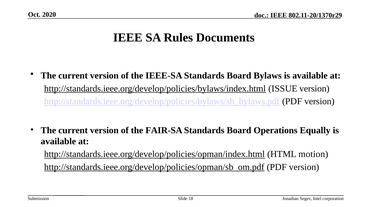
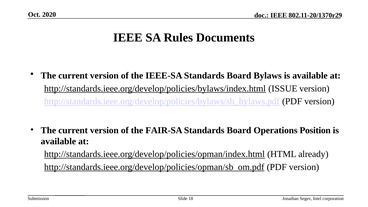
Equally: Equally -> Position (315, 130)
motion: motion -> already (313, 154)
